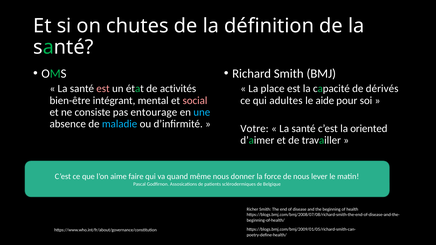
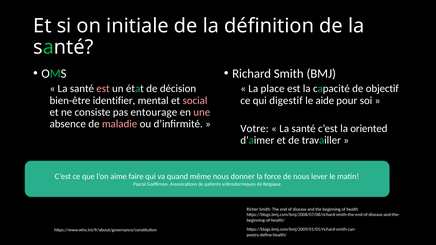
chutes: chutes -> initiale (138, 26)
activités: activités -> décision (178, 89)
dérivés: dérivés -> objectif (382, 89)
intégrant: intégrant -> identifier (114, 101)
adultes: adultes -> digestif (286, 101)
une colour: light blue -> pink (202, 112)
maladie colour: light blue -> pink (120, 124)
